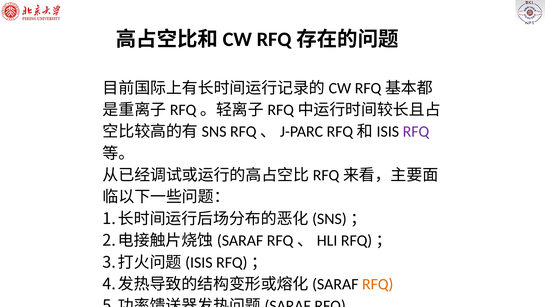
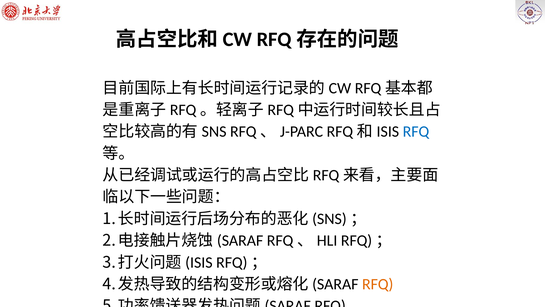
RFQ colour: purple -> blue (416, 132)
